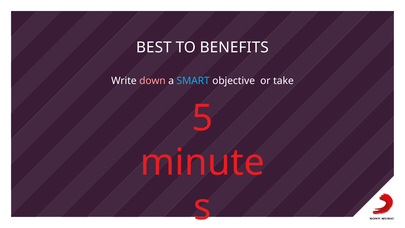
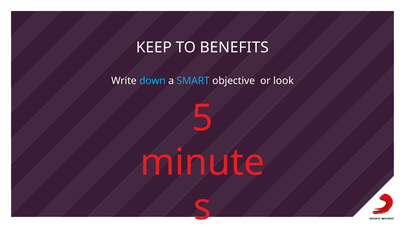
BEST: BEST -> KEEP (154, 47)
down colour: pink -> light blue (152, 81)
take: take -> look (283, 81)
